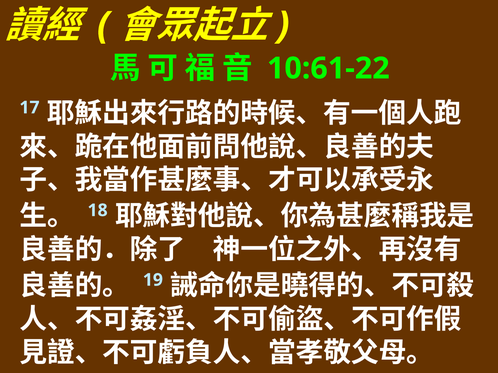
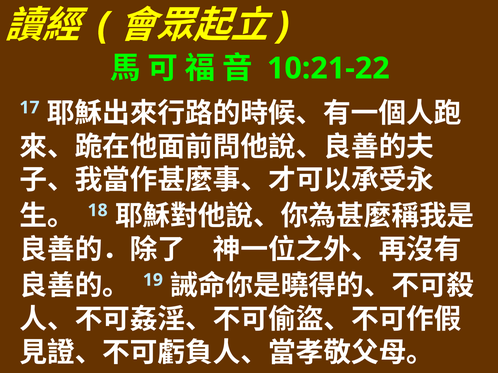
10:61-22: 10:61-22 -> 10:21-22 (328, 68)
